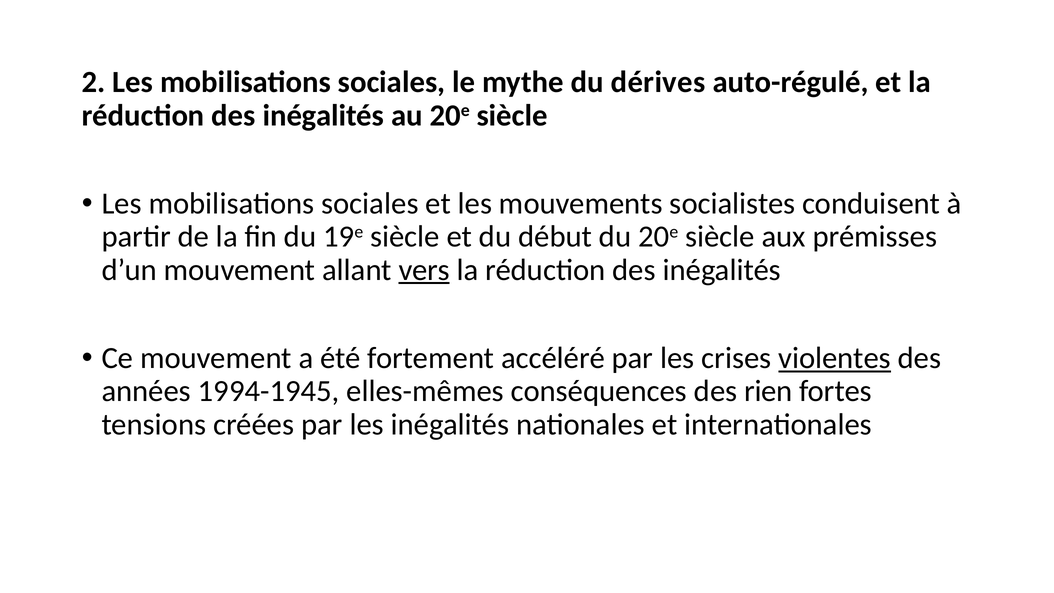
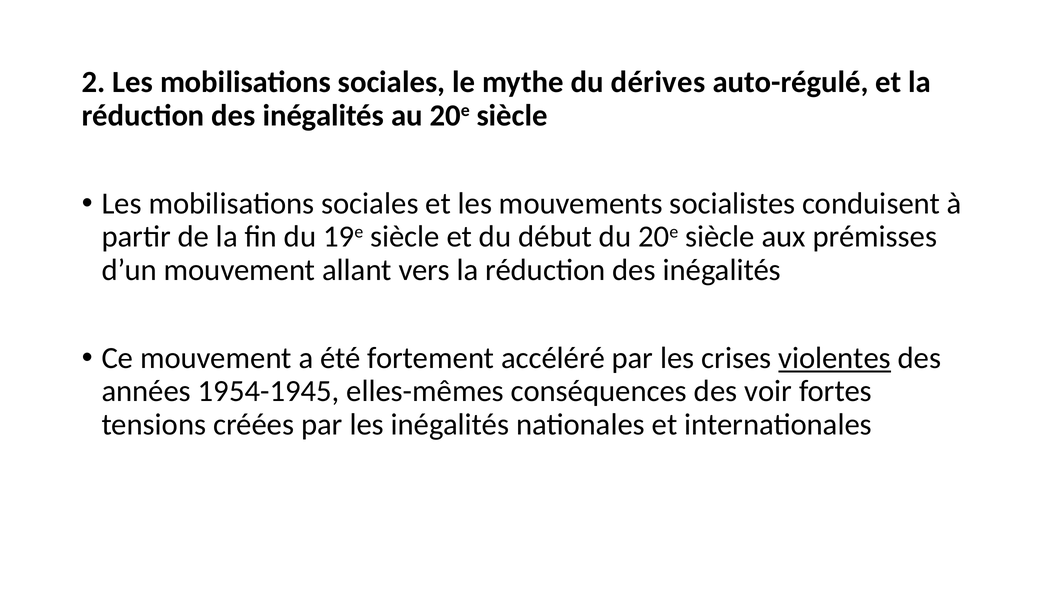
vers underline: present -> none (424, 270)
1994-1945: 1994-1945 -> 1954-1945 (269, 391)
rien: rien -> voir (768, 391)
